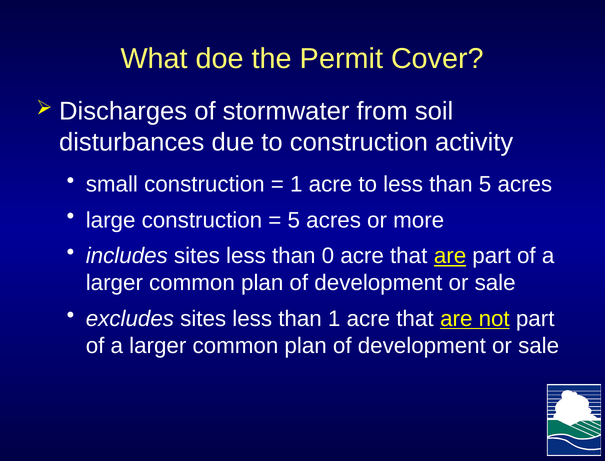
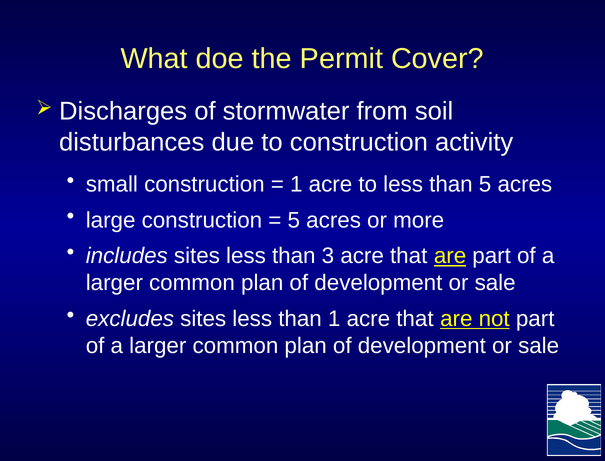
0: 0 -> 3 (328, 256)
